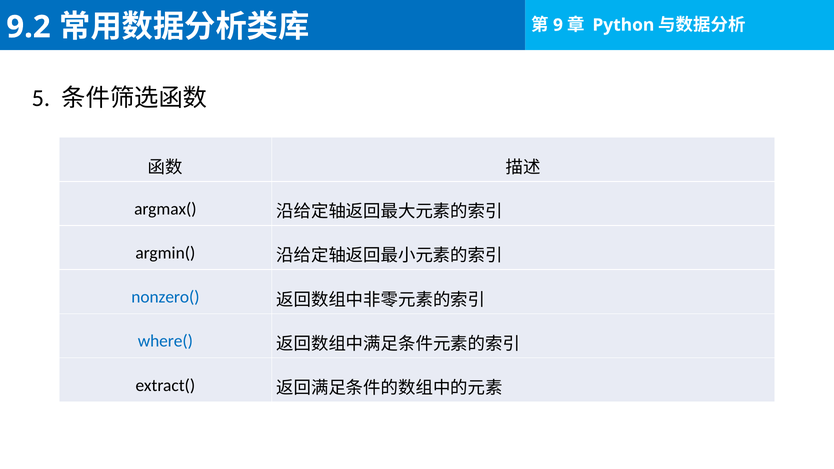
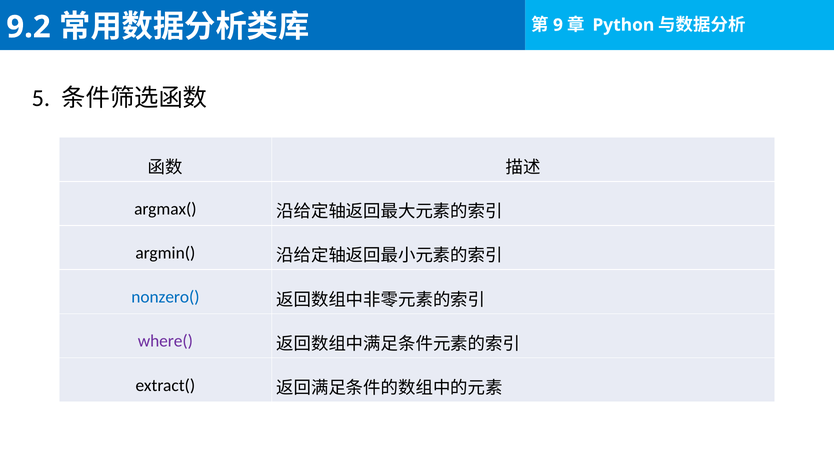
where( colour: blue -> purple (165, 341)
